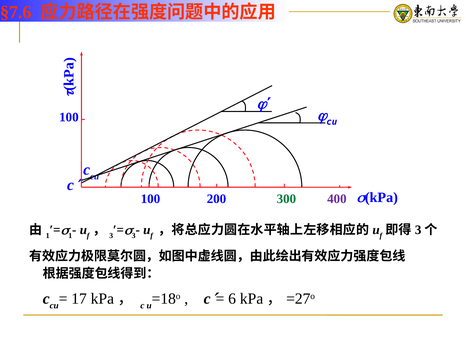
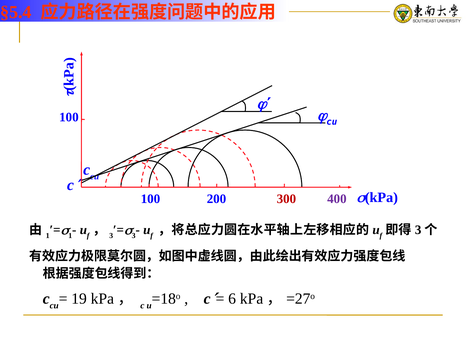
§7.6: §7.6 -> §5.4 (16, 12)
300 colour: green -> red (286, 199)
17: 17 -> 19 (79, 298)
